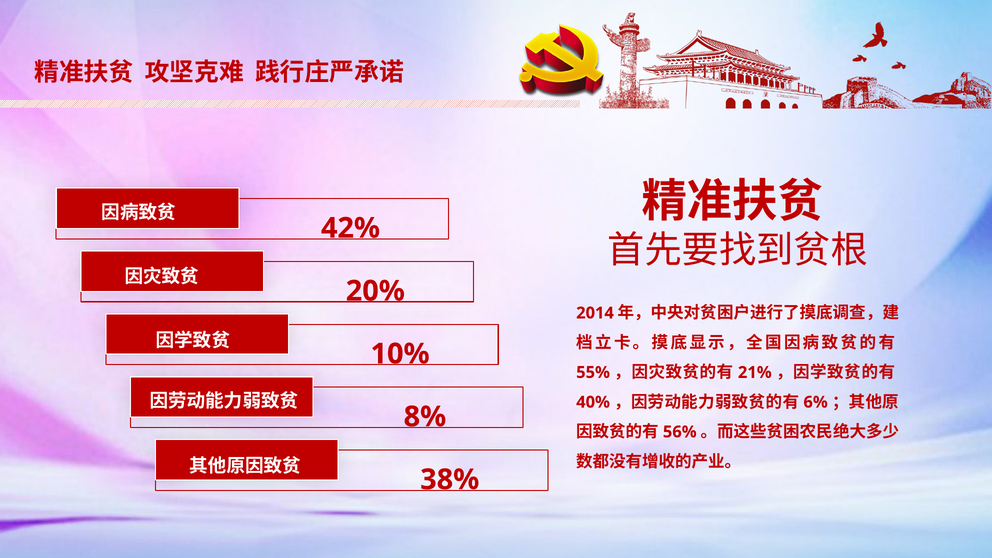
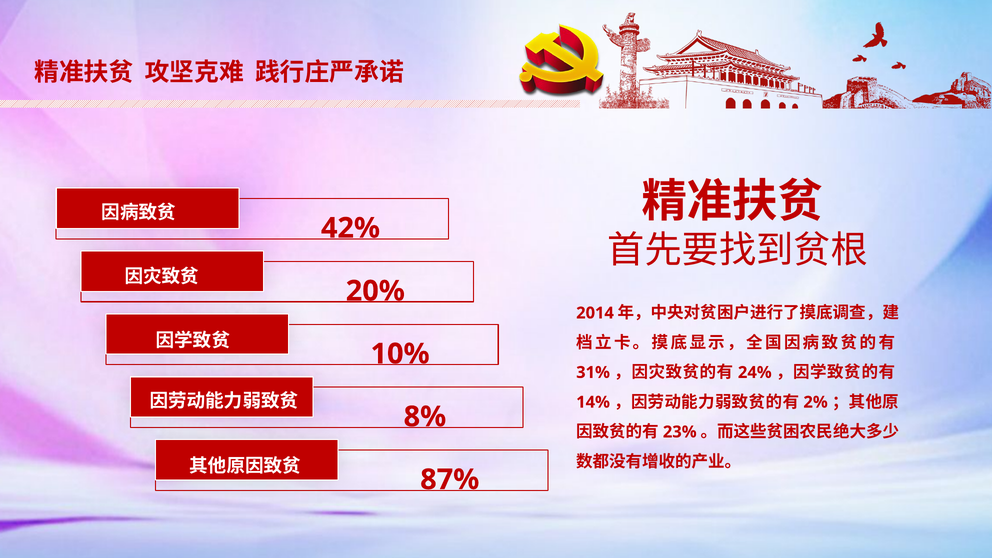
55%: 55% -> 31% (593, 372)
21%: 21% -> 24% (755, 372)
40%: 40% -> 14% (593, 402)
6%: 6% -> 2% (816, 402)
56%: 56% -> 23% (680, 432)
38%: 38% -> 87% (450, 480)
